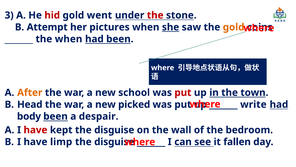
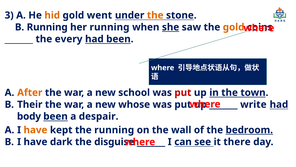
hid colour: red -> orange (52, 15)
the colour: red -> orange (155, 15)
B Attempt: Attempt -> Running (47, 27)
her pictures: pictures -> running (109, 27)
the when: when -> every (69, 39)
Head: Head -> Their (30, 104)
picked: picked -> whose (134, 104)
have colour: red -> orange (35, 130)
kept the disguise: disguise -> running (114, 130)
bedroom underline: none -> present (249, 130)
limp: limp -> dark (61, 141)
fallen: fallen -> there (237, 141)
